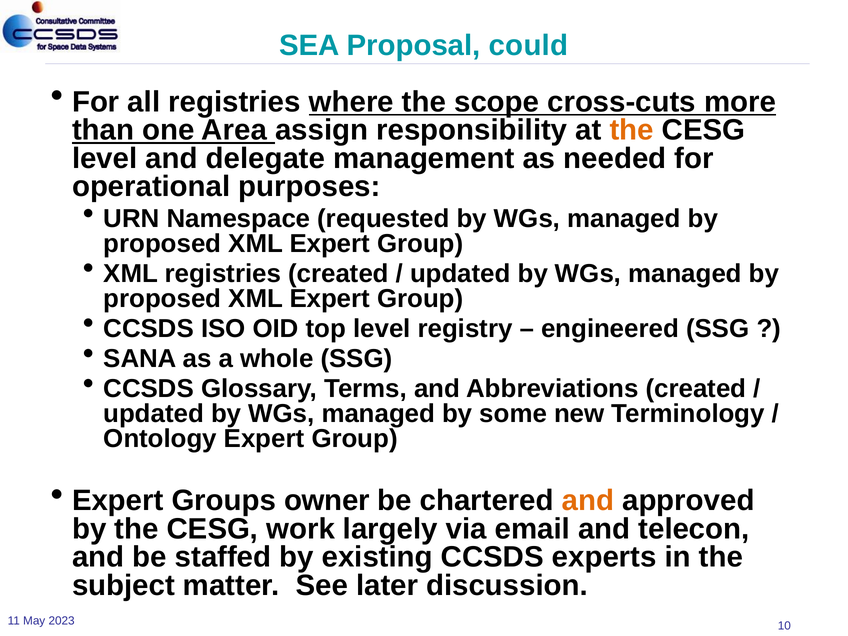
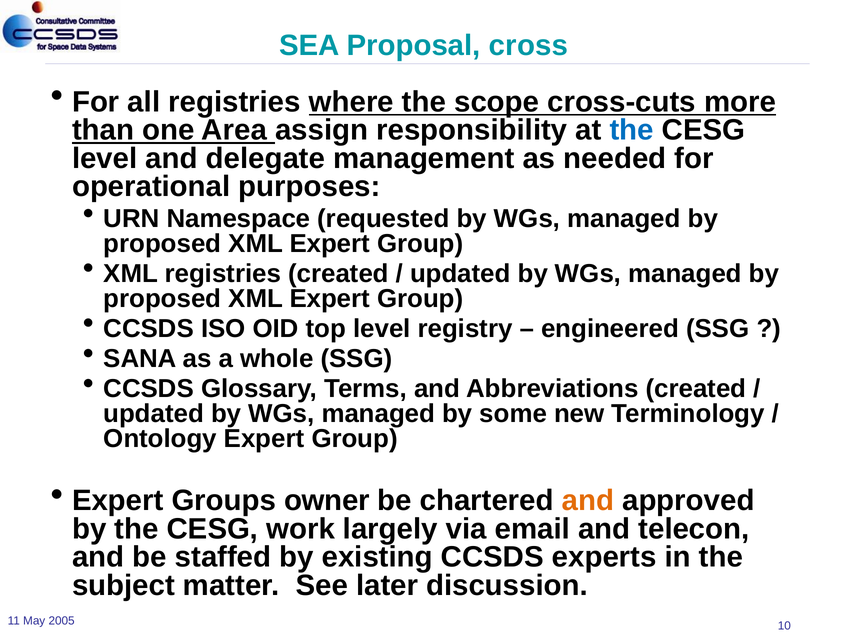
could: could -> cross (528, 45)
the colour: orange -> blue (632, 130)
2023: 2023 -> 2005 (62, 621)
